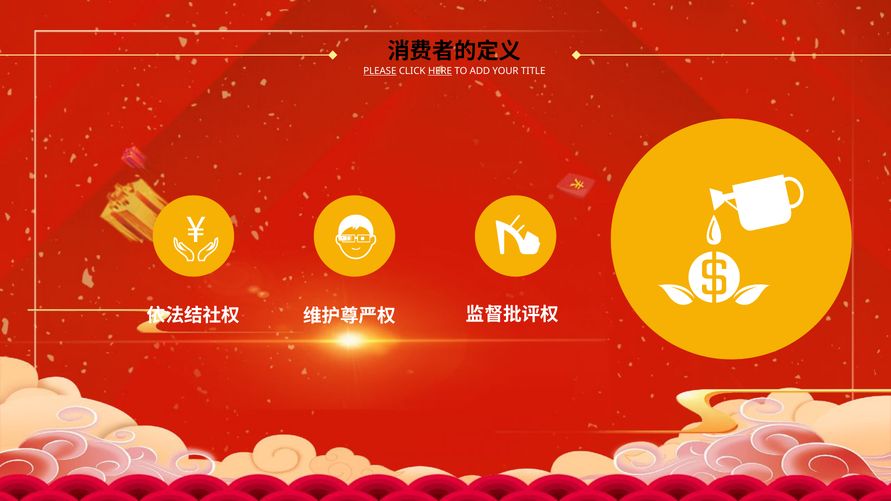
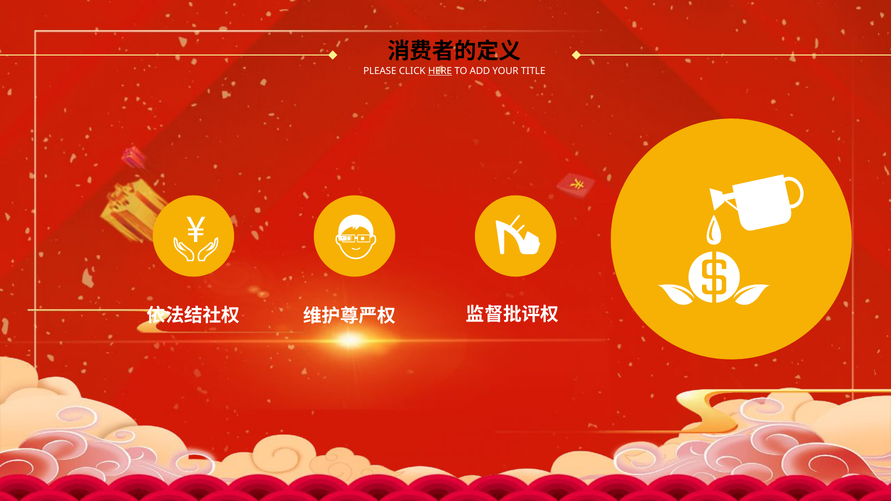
PLEASE underline: present -> none (380, 71)
